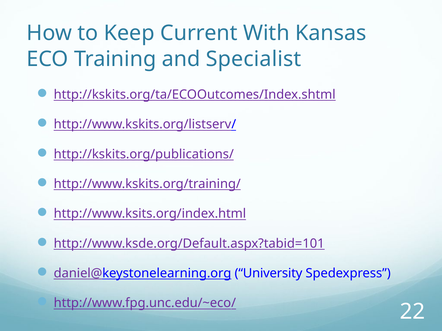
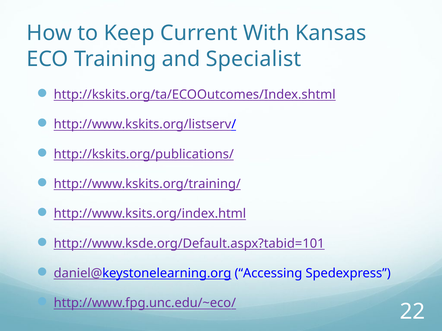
University: University -> Accessing (268, 274)
